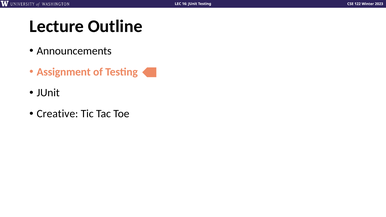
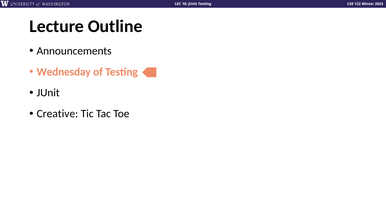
Assignment: Assignment -> Wednesday (64, 72)
